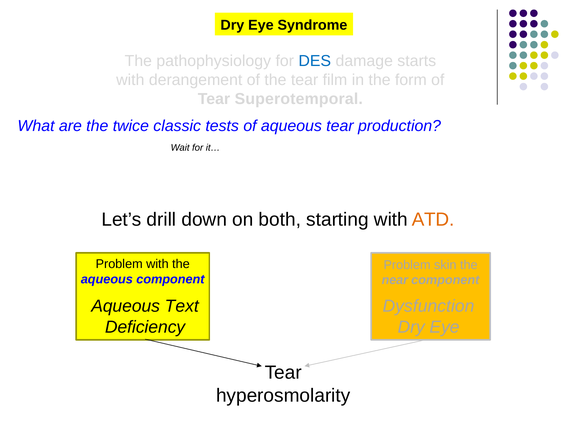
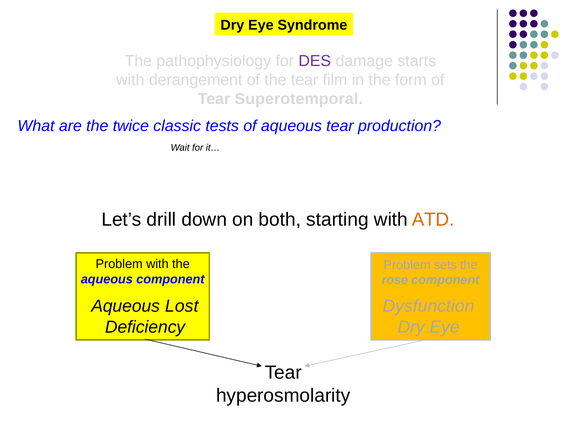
DES colour: blue -> purple (315, 61)
skin: skin -> sets (445, 265)
near: near -> rose (395, 280)
Text: Text -> Lost (182, 306)
